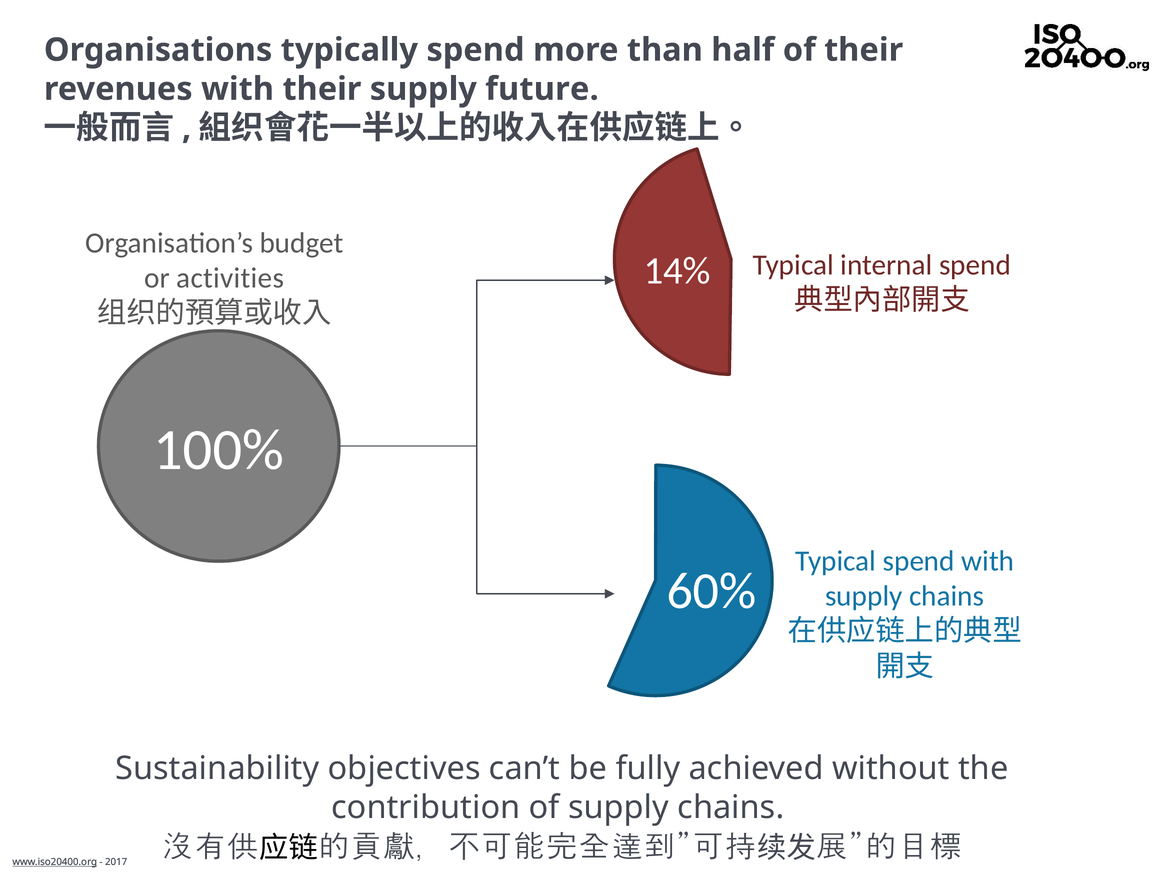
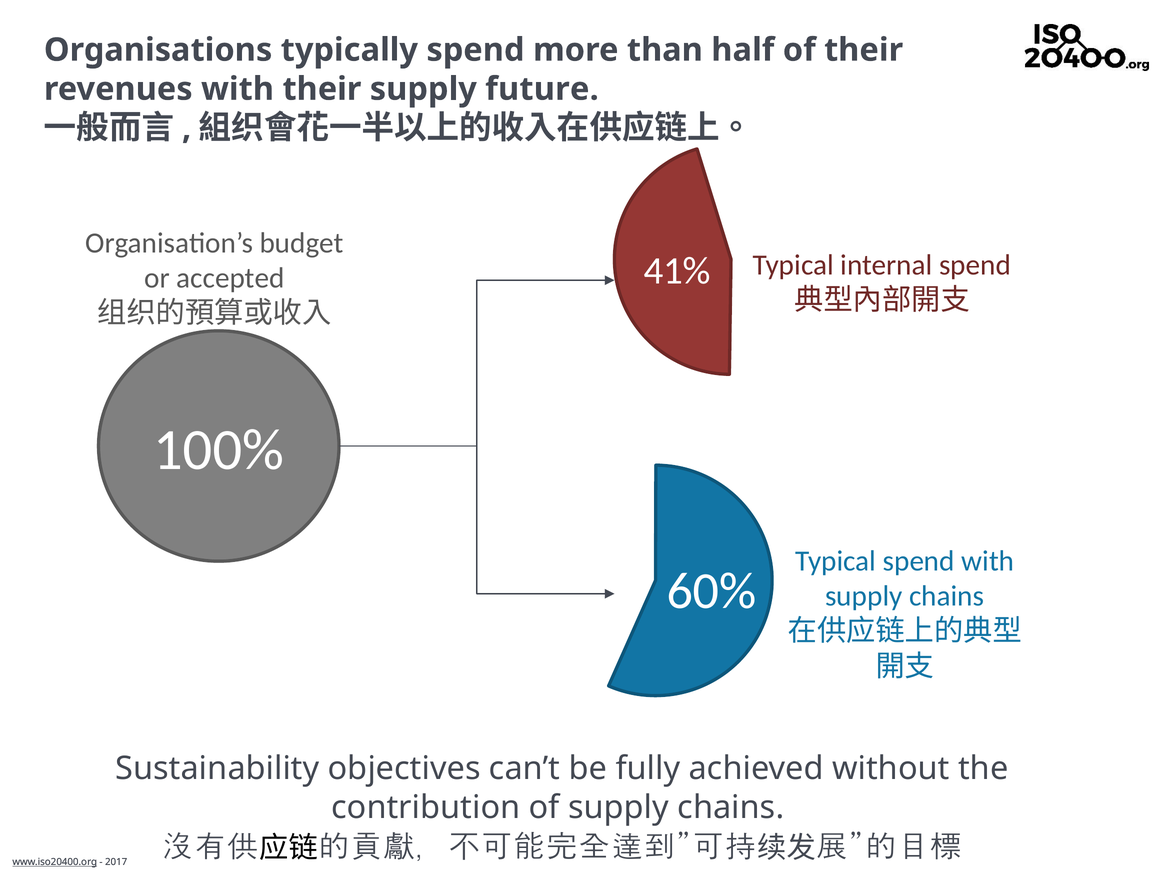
14%: 14% -> 41% (677, 271)
activities: activities -> accepted (230, 278)
